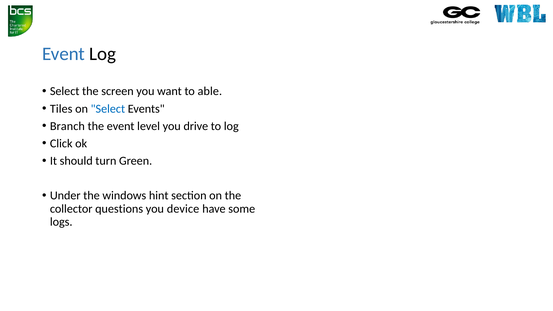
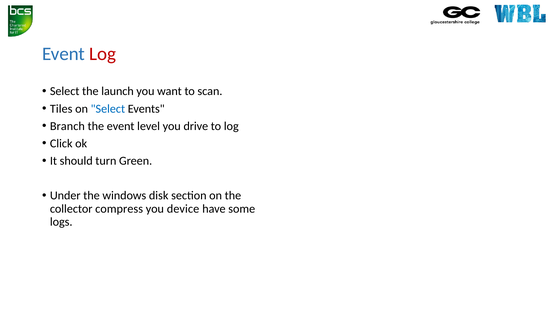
Log colour: black -> red (103, 54)
screen: screen -> launch (118, 91)
able: able -> scan (210, 91)
hint: hint -> disk (159, 196)
questions: questions -> compress (119, 209)
